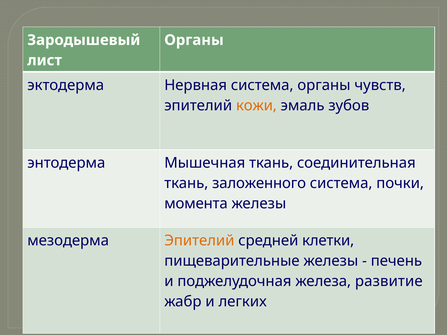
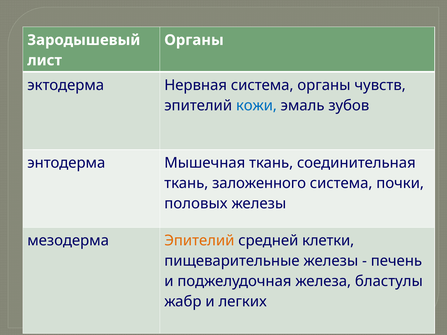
кожи colour: orange -> blue (256, 106)
момента: момента -> половых (196, 204)
развитие: развитие -> бластулы (389, 282)
